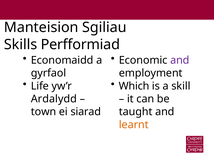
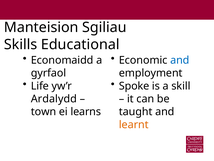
Perfformiad: Perfformiad -> Educational (80, 44)
and colour: purple -> blue (180, 60)
Which: Which -> Spoke (134, 86)
siarad: siarad -> learns (86, 111)
